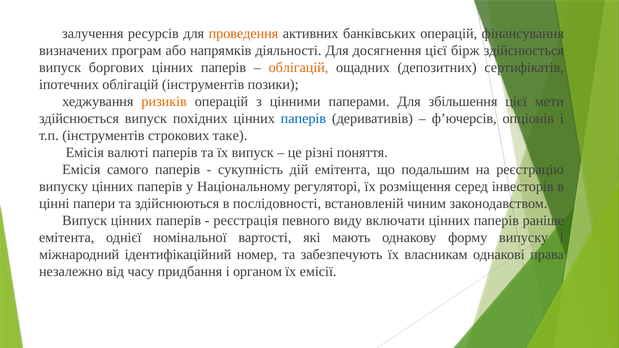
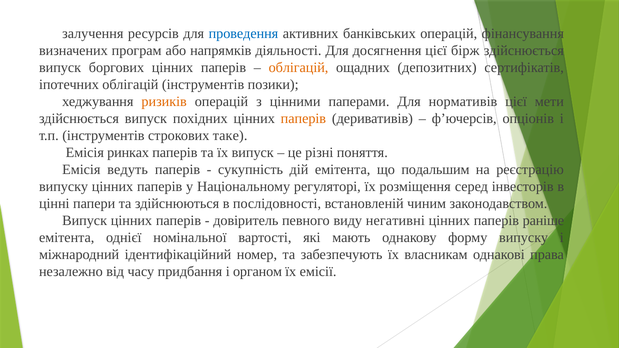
проведення colour: orange -> blue (243, 33)
збільшення: збільшення -> нормативів (463, 101)
паперів colour: blue -> orange (303, 119)
валюті: валюті -> ринках (128, 153)
самого: самого -> ведуть (128, 170)
реєстрація: реєстрація -> довіритель (246, 221)
включати: включати -> негативні (395, 221)
